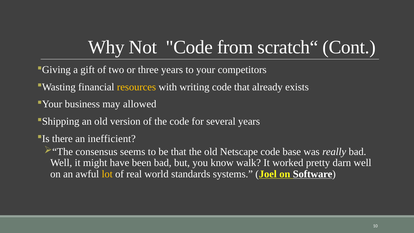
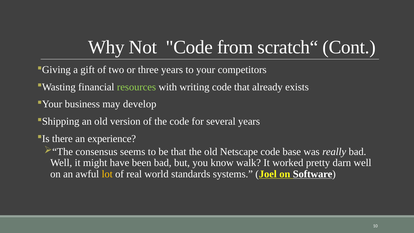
resources colour: yellow -> light green (136, 87)
allowed: allowed -> develop (140, 104)
inefficient: inefficient -> experience (112, 139)
